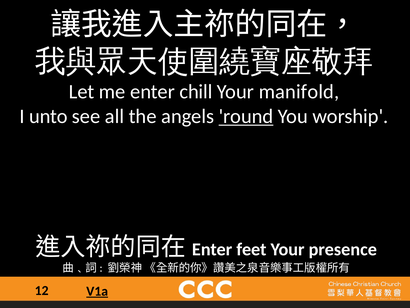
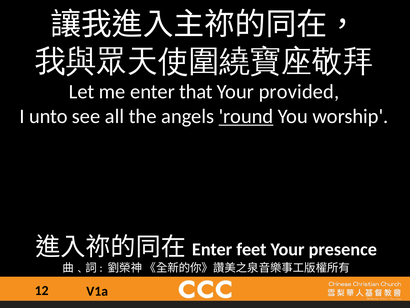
chill: chill -> that (196, 92)
manifold: manifold -> provided (299, 92)
V1a underline: present -> none (97, 291)
